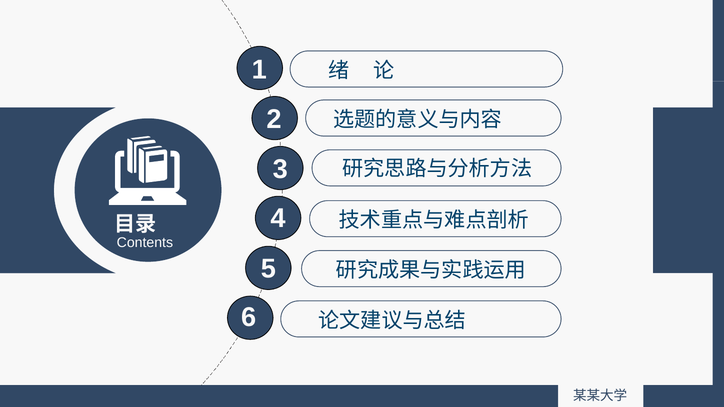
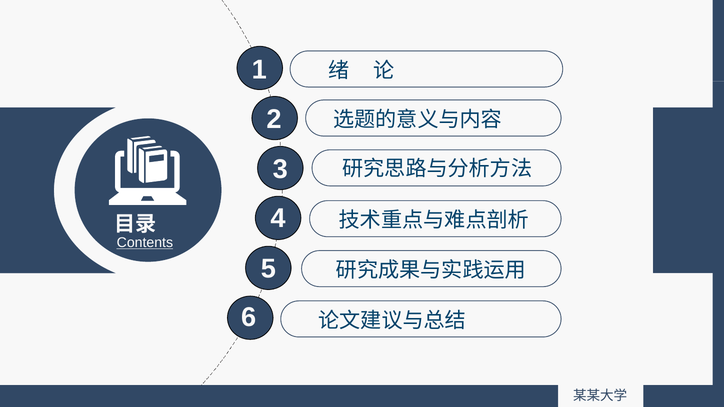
Contents underline: none -> present (145, 243)
